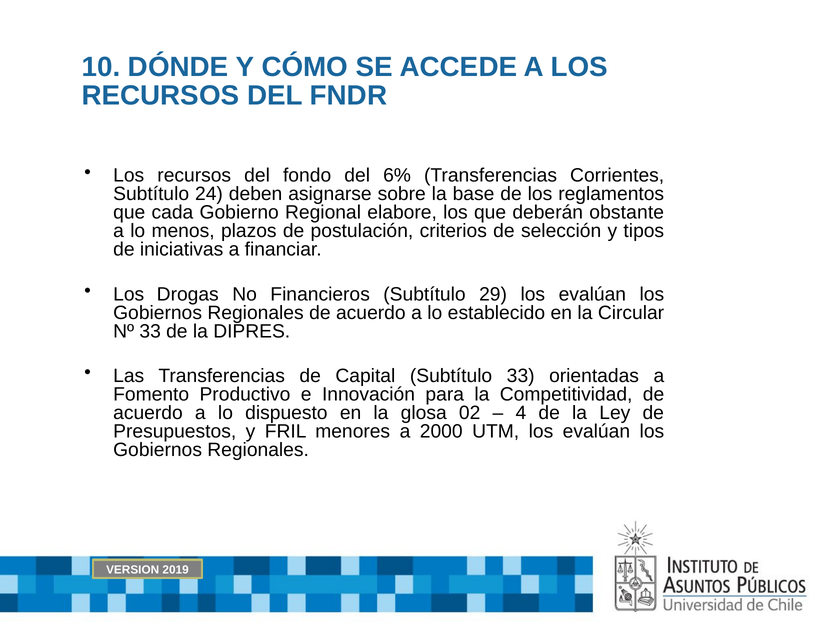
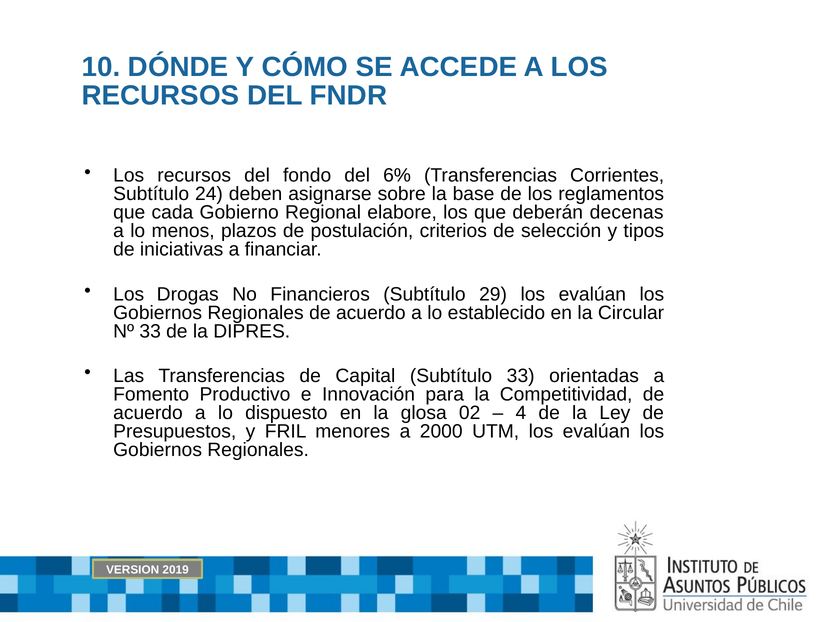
obstante: obstante -> decenas (627, 212)
